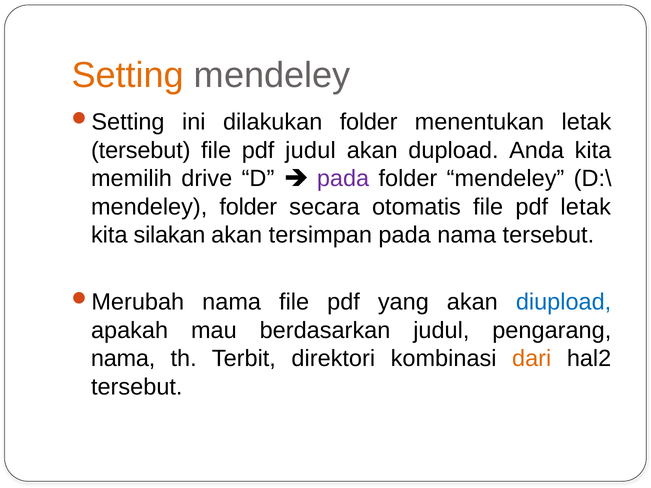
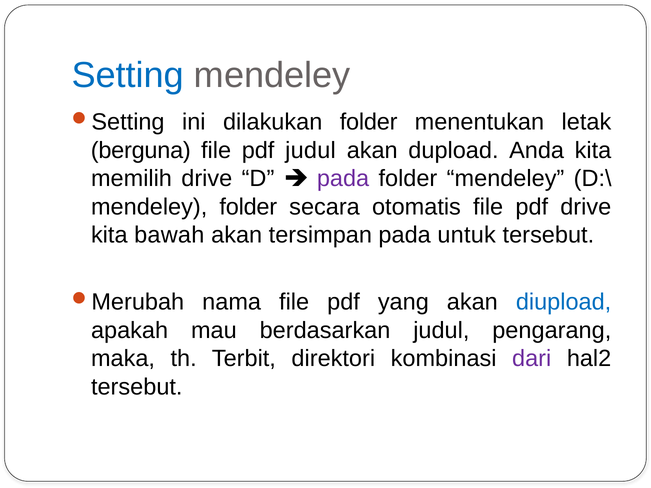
Setting colour: orange -> blue (128, 75)
tersebut: tersebut -> berguna (141, 150)
pdf letak: letak -> drive (586, 207)
silakan: silakan -> bawah (169, 235)
pada nama: nama -> untuk (467, 235)
nama: nama -> maka (123, 359)
dari colour: orange -> purple (532, 359)
